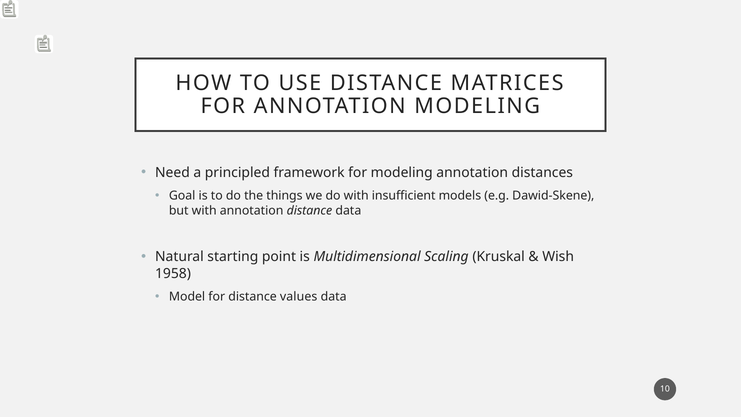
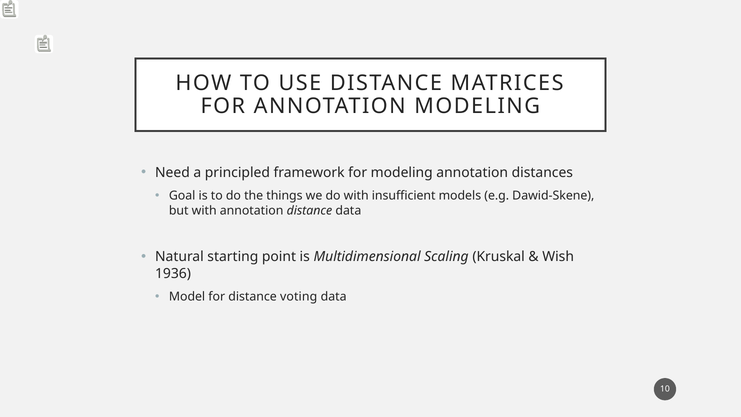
1958: 1958 -> 1936 (173, 273)
values: values -> voting (299, 297)
